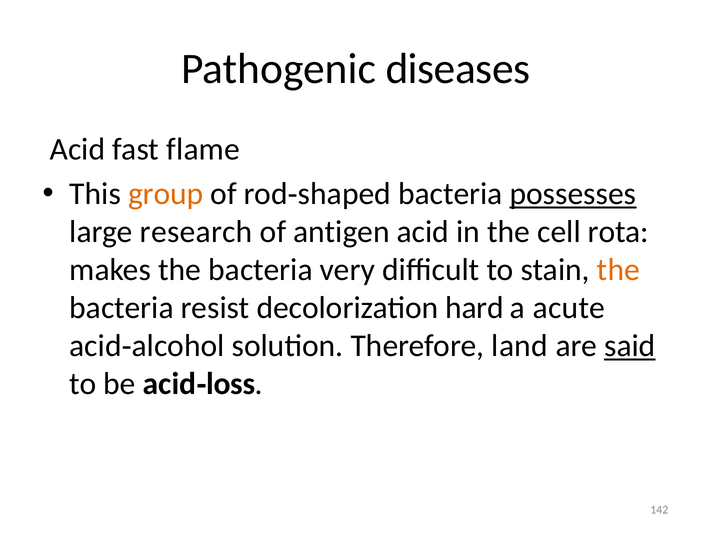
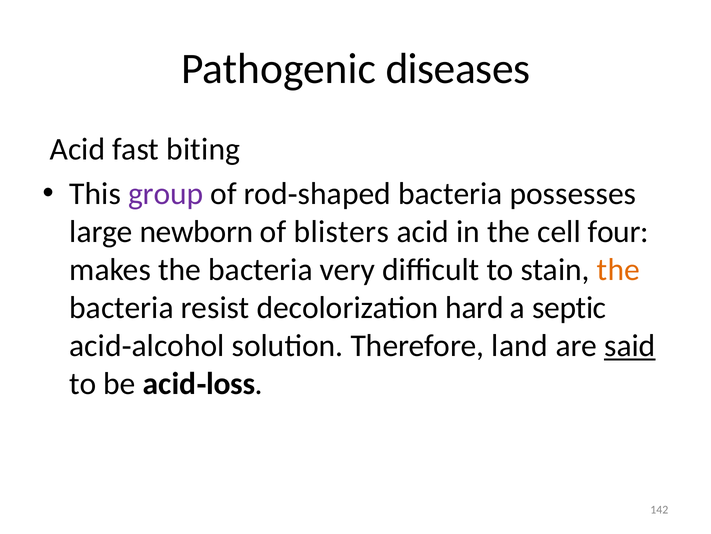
flame: flame -> biting (203, 149)
group colour: orange -> purple (166, 193)
possesses underline: present -> none (573, 193)
research: research -> newborn (196, 231)
antigen: antigen -> blisters (341, 231)
rota: rota -> four (618, 231)
acute: acute -> septic (569, 307)
